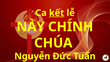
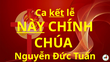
NÀY underline: none -> present (31, 27)
